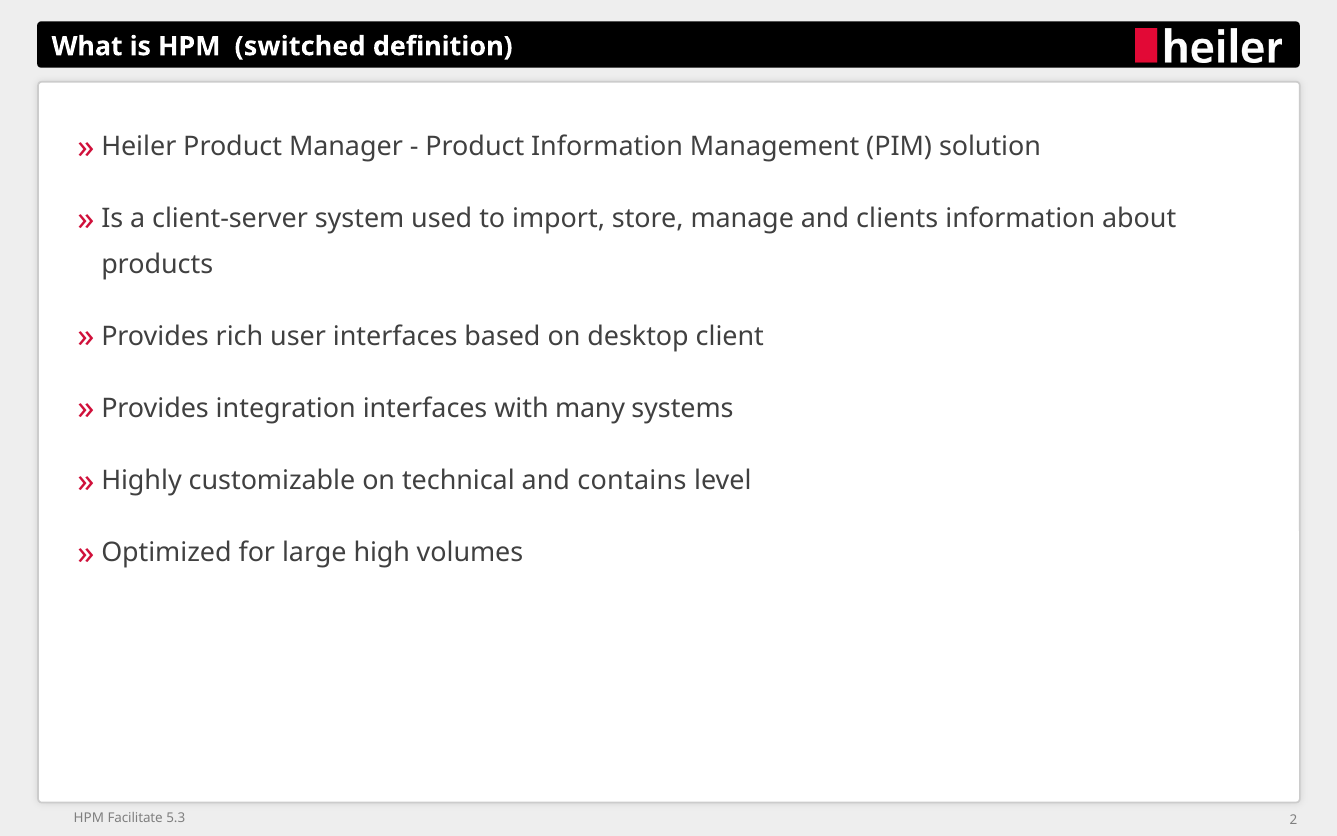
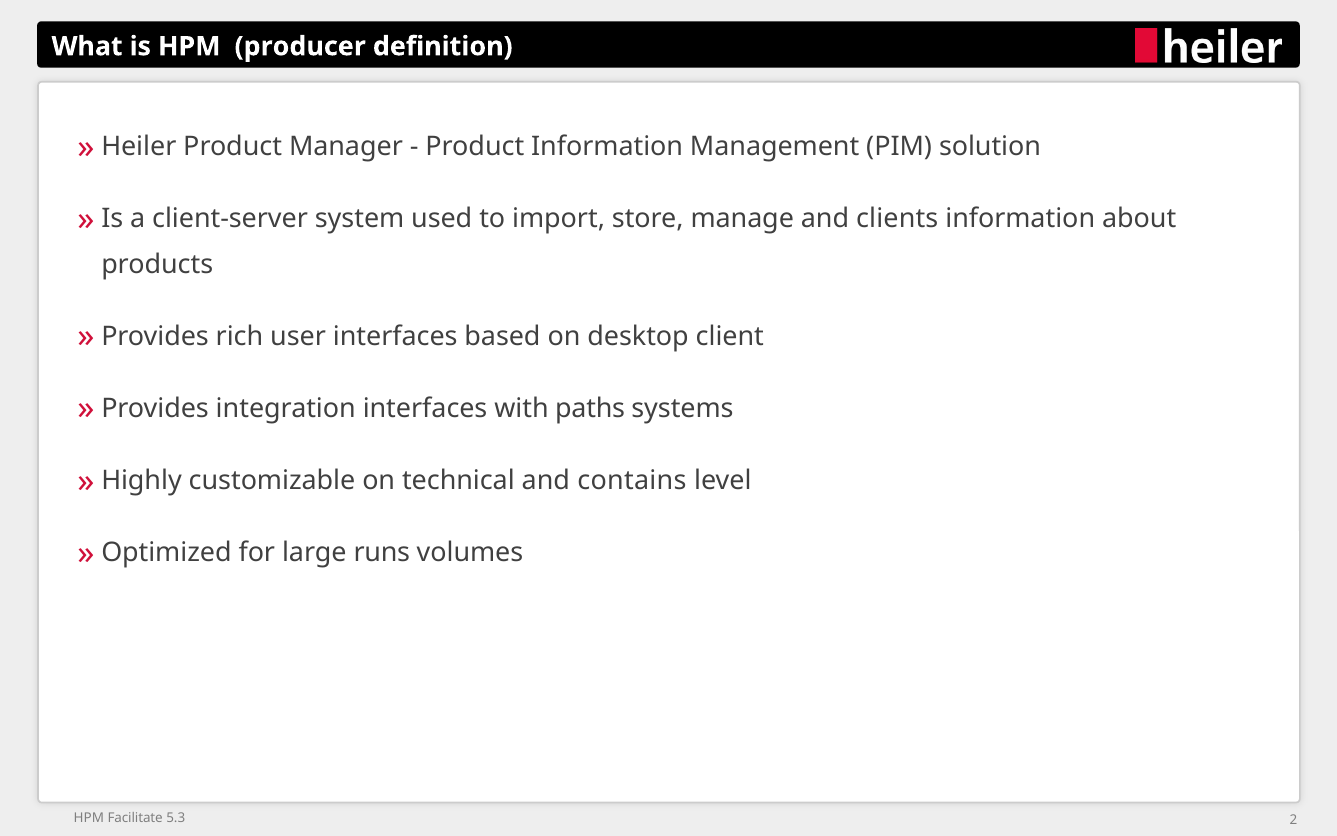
switched: switched -> producer (300, 46)
many: many -> paths (590, 409)
high: high -> runs (382, 553)
